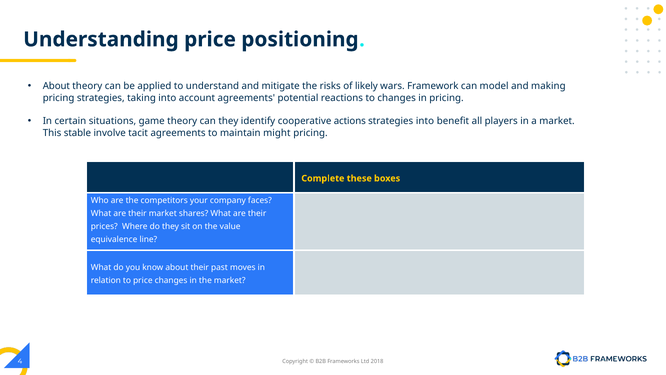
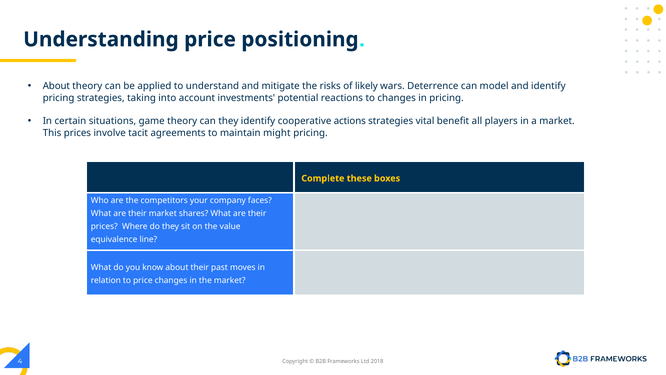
Framework: Framework -> Deterrence (433, 86)
and making: making -> identify (548, 86)
account agreements: agreements -> investments (246, 98)
strategies into: into -> vital (425, 121)
This stable: stable -> prices (77, 133)
